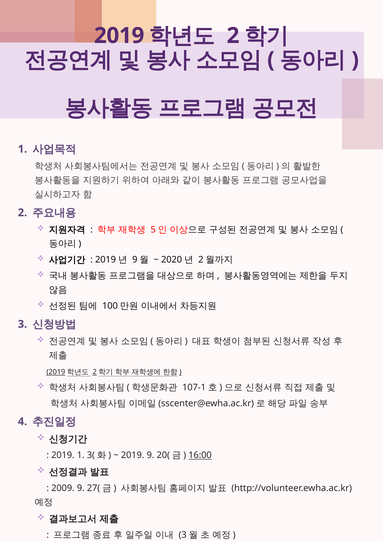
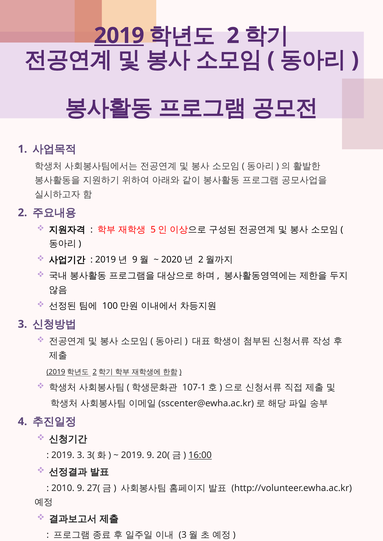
2019 underline: none -> present (119, 36)
2019 1: 1 -> 3 (81, 456)
2009: 2009 -> 2010 (63, 488)
